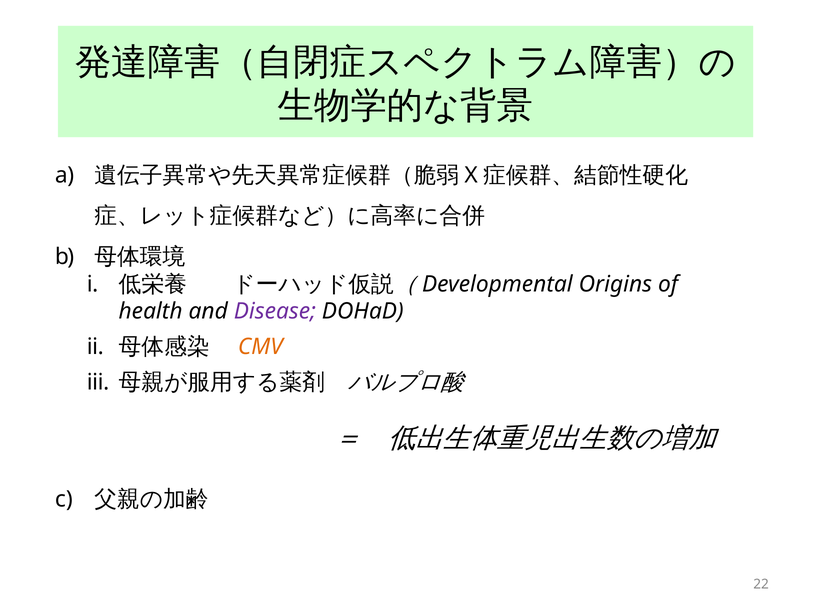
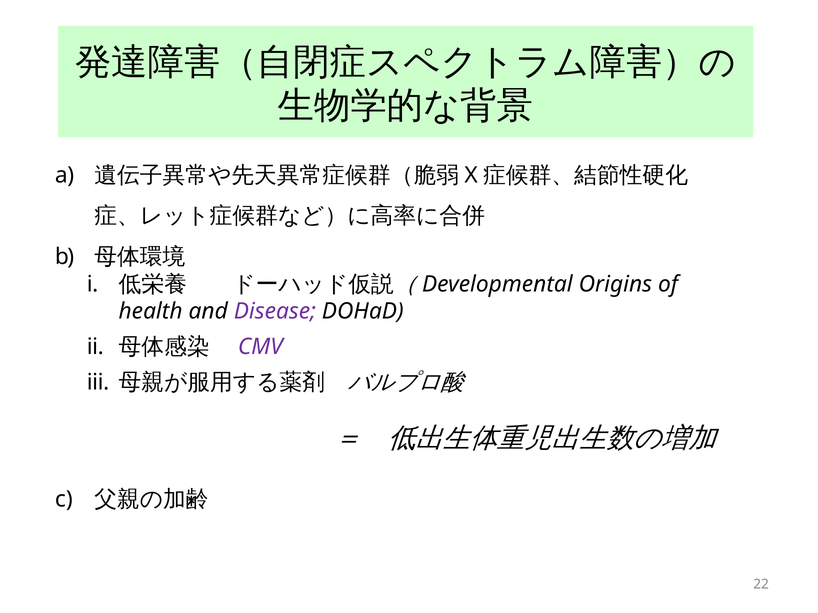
CMV colour: orange -> purple (260, 347)
